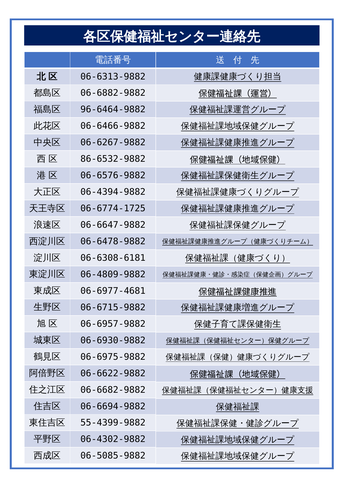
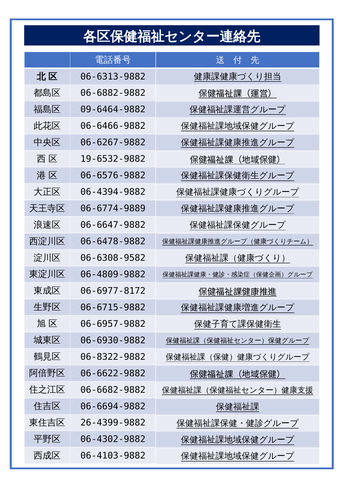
96‐6464‐9882: 96‐6464‐9882 -> 09‐6464‐9882 (113, 110)
86‐6532‐9882: 86‐6532‐9882 -> 19‐6532‐9882 (113, 159)
06‐6774‐1725: 06‐6774‐1725 -> 06‐6774‐9889 (113, 209)
06‐6308‐6181: 06‐6308‐6181 -> 06‐6308‐9582 (113, 258)
06‐6977‐4681: 06‐6977‐4681 -> 06‐6977‐8172 (113, 291)
06‐6975‐9882: 06‐6975‐9882 -> 06‐8322‐9882 (113, 357)
55‐4399‐9882: 55‐4399‐9882 -> 26‐4399‐9882 (113, 423)
06‐5085‐9882: 06‐5085‐9882 -> 06‐4103‐9882 (113, 456)
